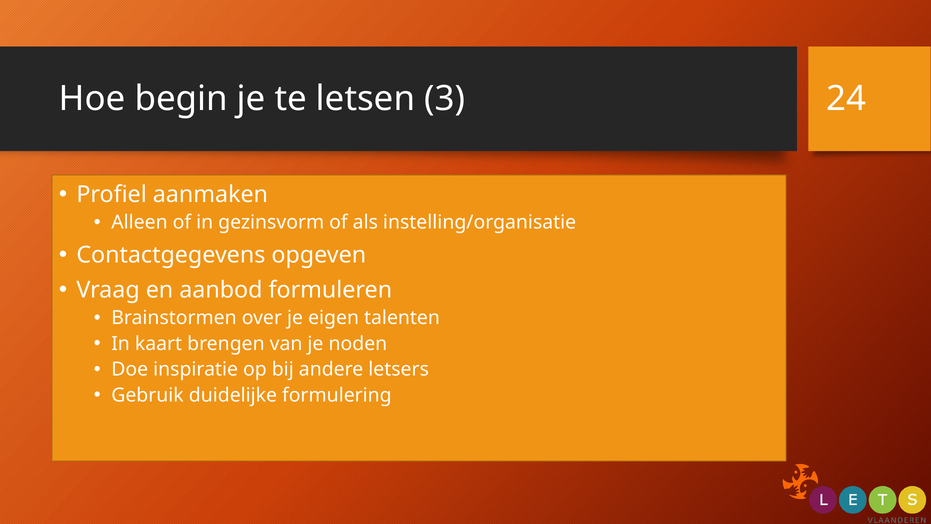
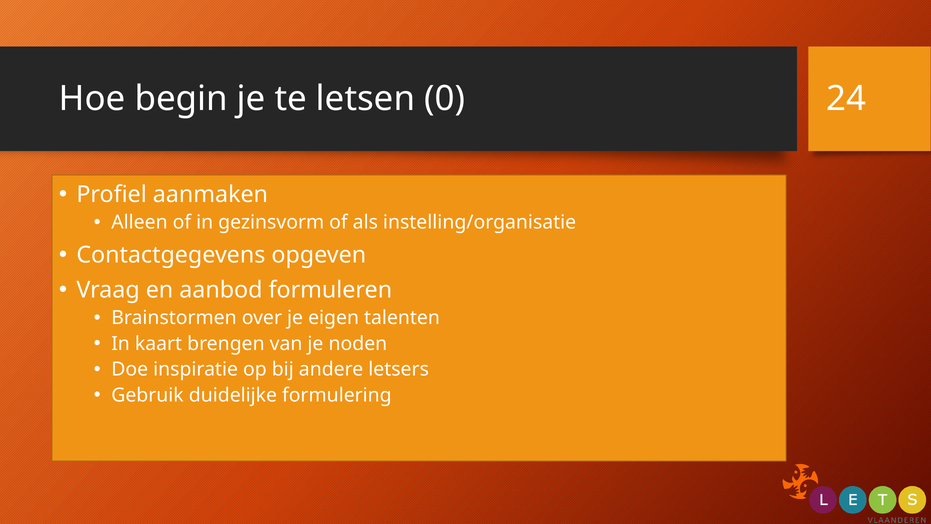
3: 3 -> 0 (445, 99)
